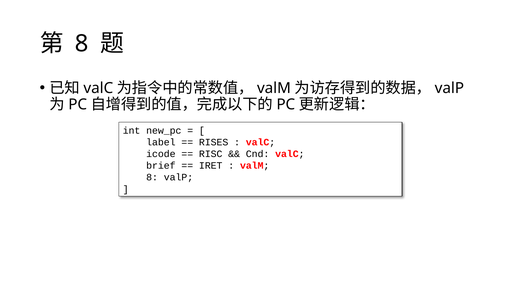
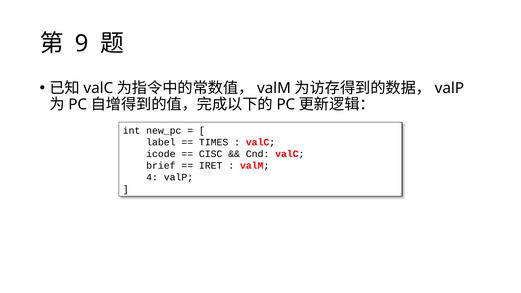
8: 8 -> 9 (82, 44)
RISES: RISES -> TIMES (214, 142)
RISC: RISC -> CISC (211, 154)
8: 8 -> 4 (152, 177)
